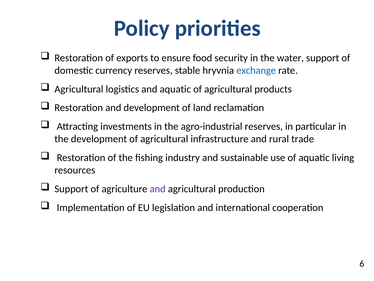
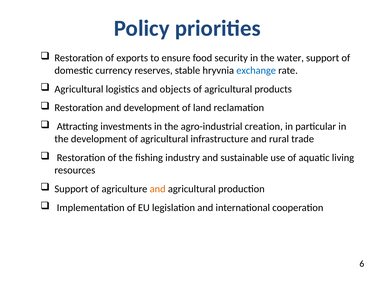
and aquatic: aquatic -> objects (175, 89)
agro-industrial reserves: reserves -> creation (264, 126)
and colour: purple -> orange (158, 189)
